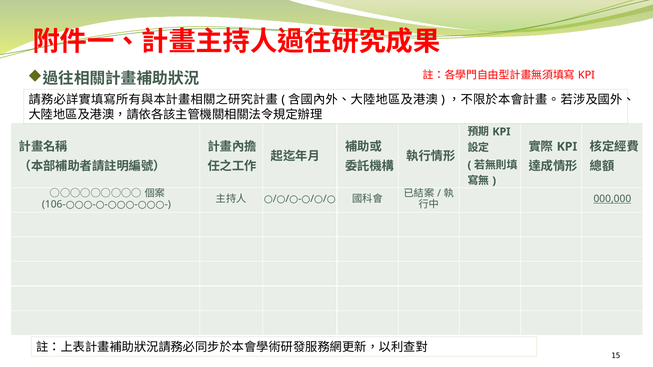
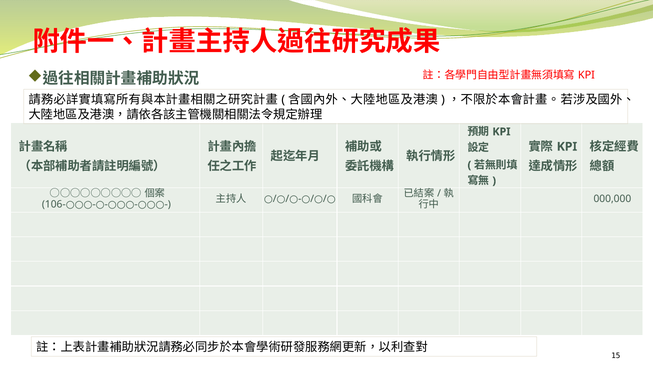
000,000 underline: present -> none (612, 199)
